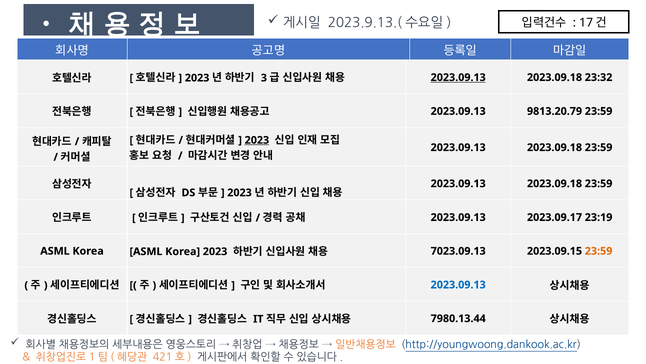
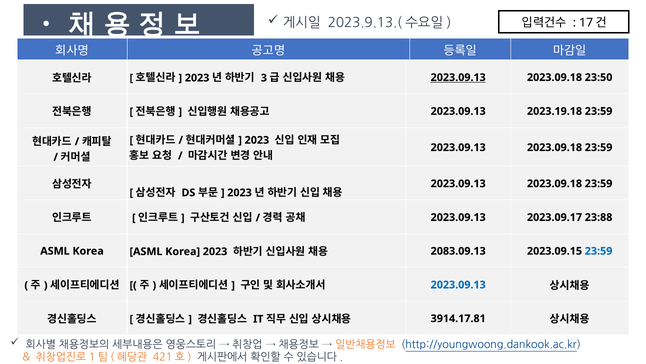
23:32: 23:32 -> 23:50 (599, 77)
9813.20.79: 9813.20.79 -> 2023.19.18 (555, 111)
2023 underline: present -> none (257, 140)
23:19: 23:19 -> 23:88 (599, 217)
7023.09.13: 7023.09.13 -> 2083.09.13 (458, 251)
23:59 colour: orange -> blue (599, 251)
7980.13.44: 7980.13.44 -> 3914.17.81 (458, 318)
